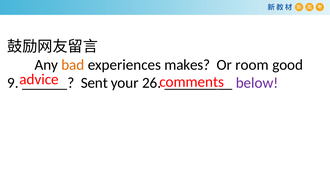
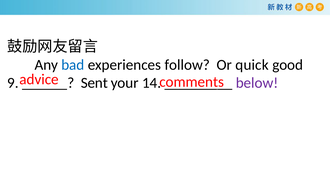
bad colour: orange -> blue (73, 65)
makes: makes -> follow (187, 65)
room: room -> quick (252, 65)
26: 26 -> 14 (152, 83)
